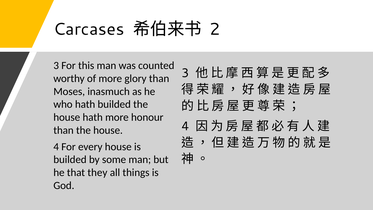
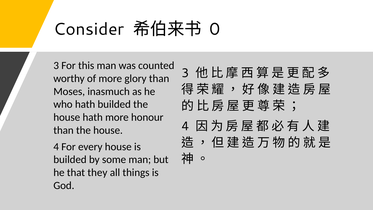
Carcases: Carcases -> Consider (89, 29)
2: 2 -> 0 (215, 29)
